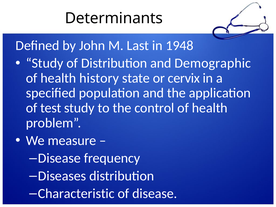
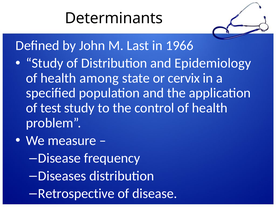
1948: 1948 -> 1966 (180, 46)
Demographic: Demographic -> Epidemiology (213, 63)
history: history -> among (99, 78)
Characteristic: Characteristic -> Retrospective (76, 194)
